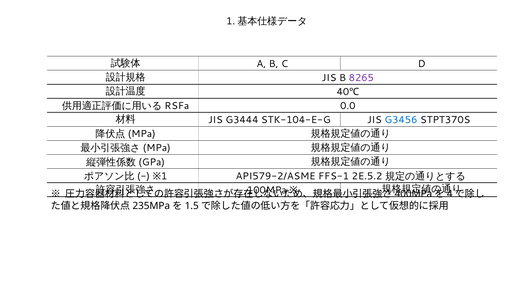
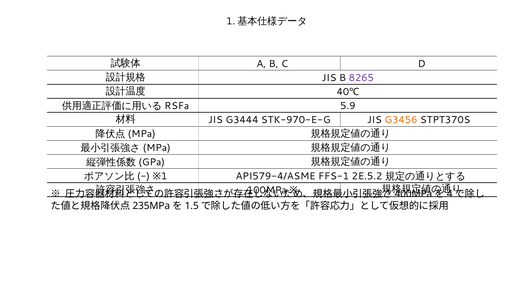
0.0: 0.0 -> 5.9 (348, 106)
STK-104-E-G: STK-104-E-G -> STK-970-E-G (296, 120)
G3456 colour: blue -> orange (401, 120)
API579-2/ASME: API579-2/ASME -> API579-4/ASME (276, 176)
